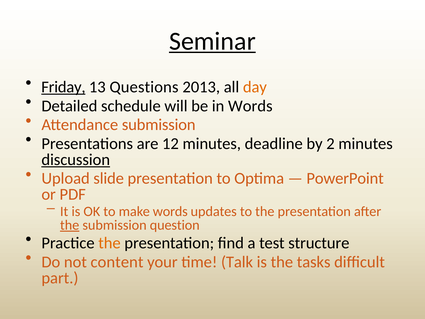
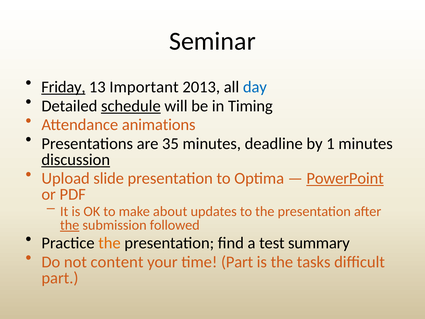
Seminar underline: present -> none (212, 41)
Questions: Questions -> Important (144, 87)
day colour: orange -> blue (255, 87)
schedule underline: none -> present (131, 106)
in Words: Words -> Timing (250, 106)
Attendance submission: submission -> animations (159, 125)
12: 12 -> 35 (170, 144)
2: 2 -> 1 (330, 144)
PowerPoint underline: none -> present (345, 178)
make words: words -> about (170, 211)
question: question -> followed (175, 225)
structure: structure -> summary (319, 243)
time Talk: Talk -> Part (237, 262)
